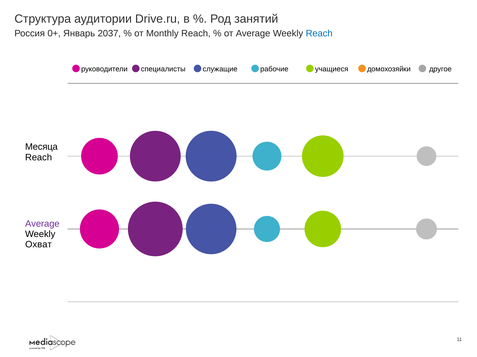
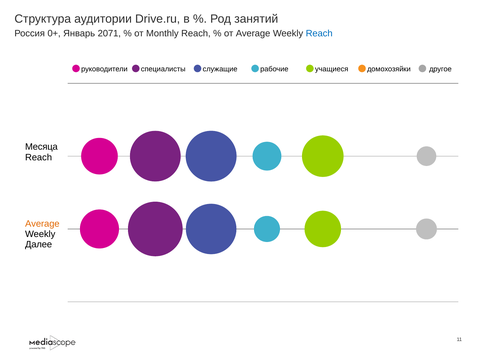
2037: 2037 -> 2071 (109, 33)
Average colour: purple -> orange (42, 224)
Охват: Охват -> Далее (39, 245)
